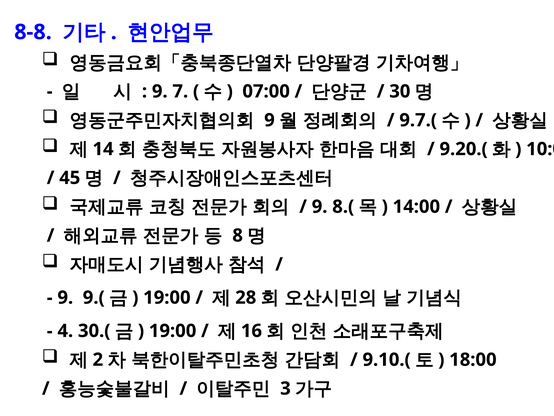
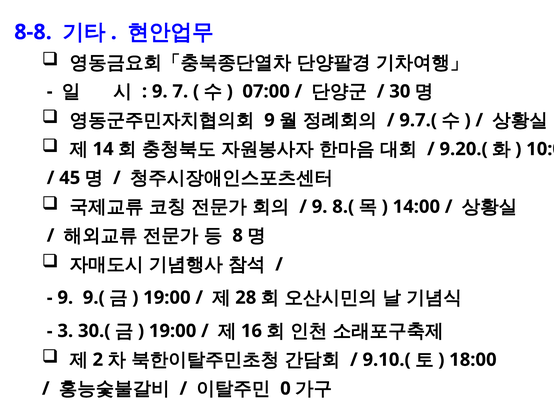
4: 4 -> 3 (65, 330)
3: 3 -> 0 (285, 388)
